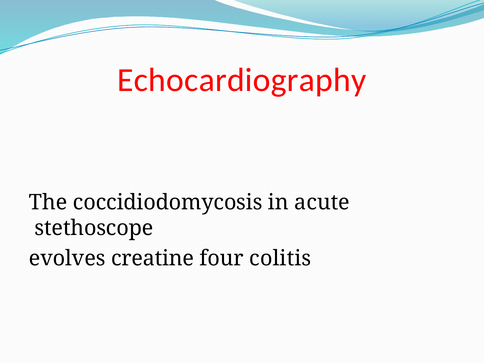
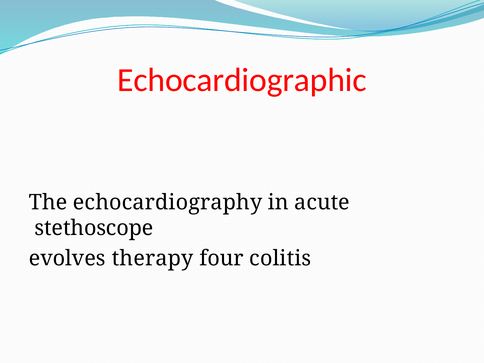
Echocardiography: Echocardiography -> Echocardiographic (242, 80)
coccidiodomycosis: coccidiodomycosis -> echocardiography (168, 202)
creatine: creatine -> therapy (153, 258)
